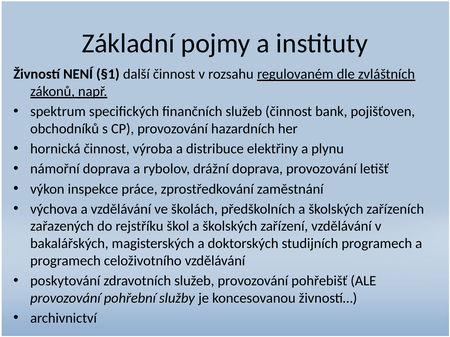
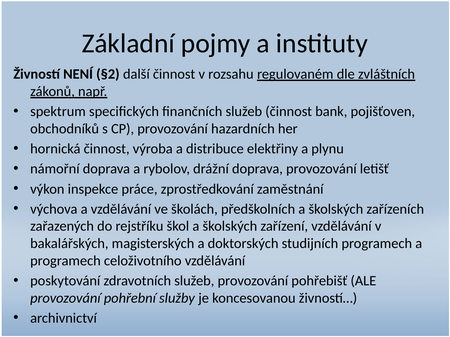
§1: §1 -> §2 (108, 74)
